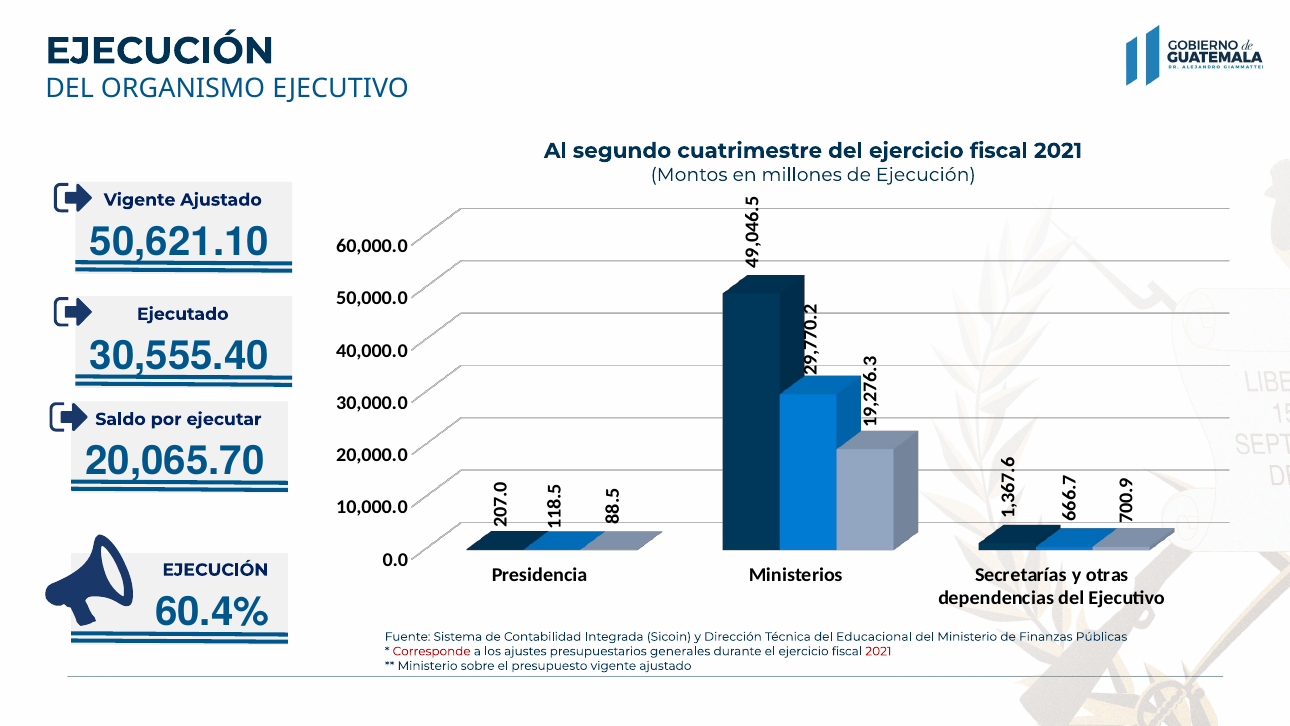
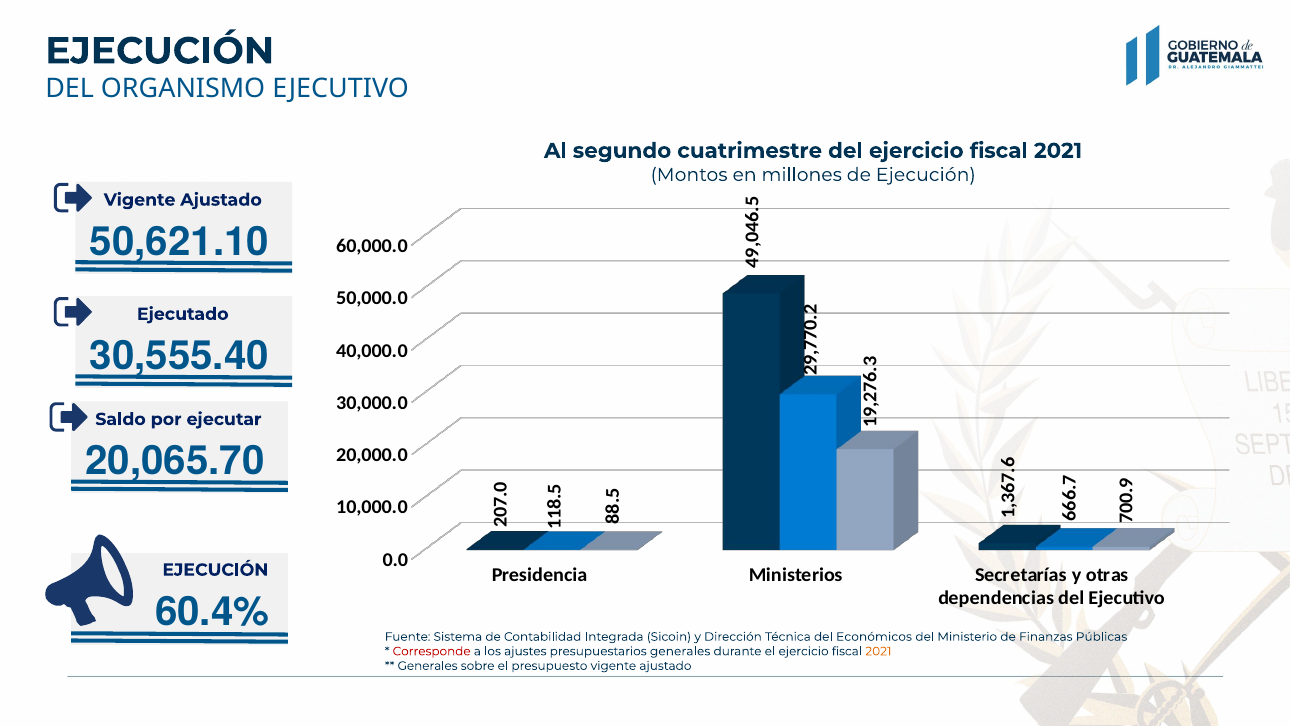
Educacional: Educacional -> Económicos (874, 636)
2021 colour: red -> orange (878, 651)
Ministerio: Ministerio -> Generales (428, 666)
